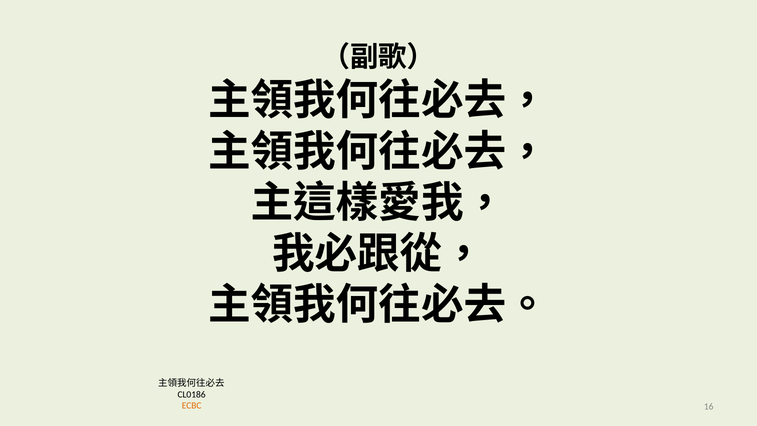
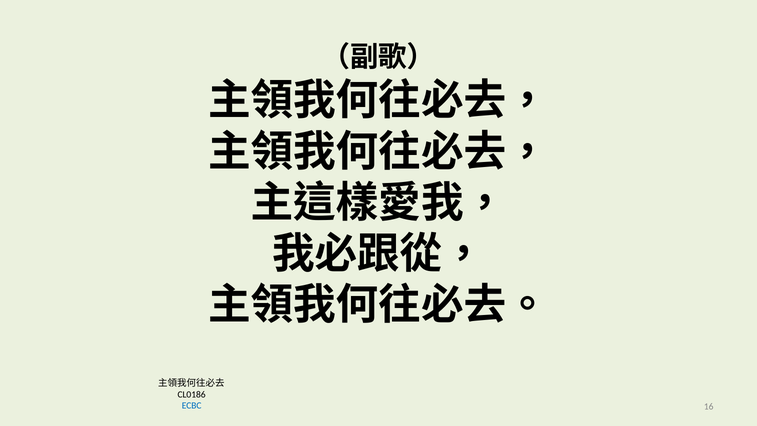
ECBC colour: orange -> blue (192, 406)
